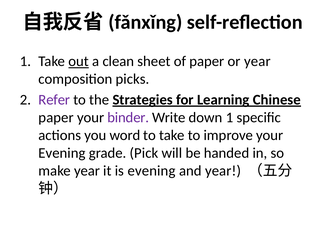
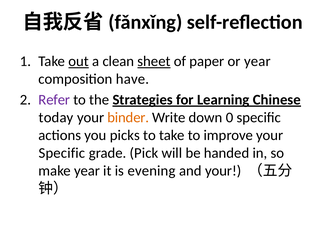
sheet underline: none -> present (154, 61)
picks: picks -> have (132, 79)
paper: paper -> today (56, 117)
binder colour: purple -> orange (128, 117)
down 1: 1 -> 0 (229, 117)
word: word -> picks (125, 135)
Evening: Evening -> Specific (62, 152)
and year: year -> your (223, 170)
